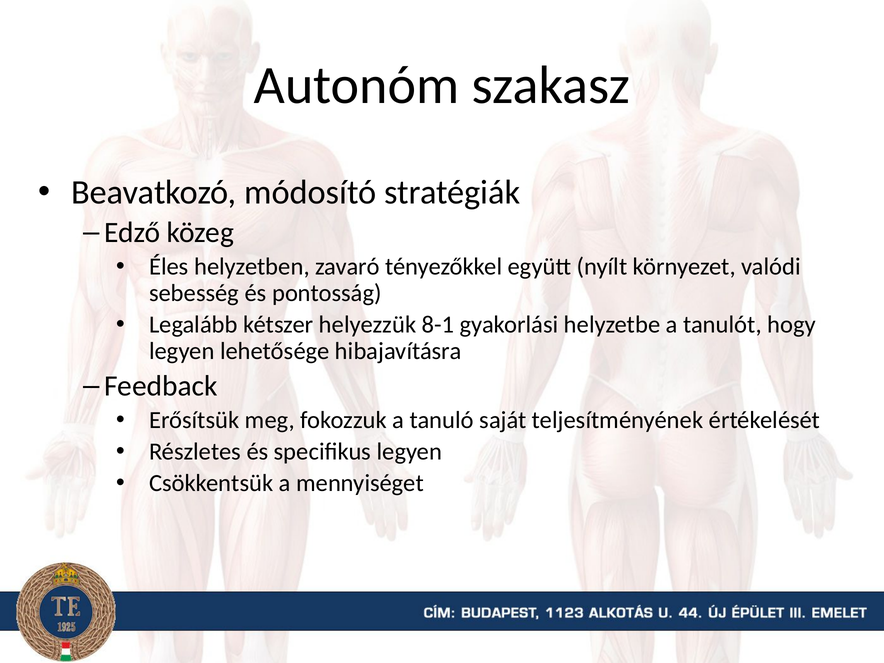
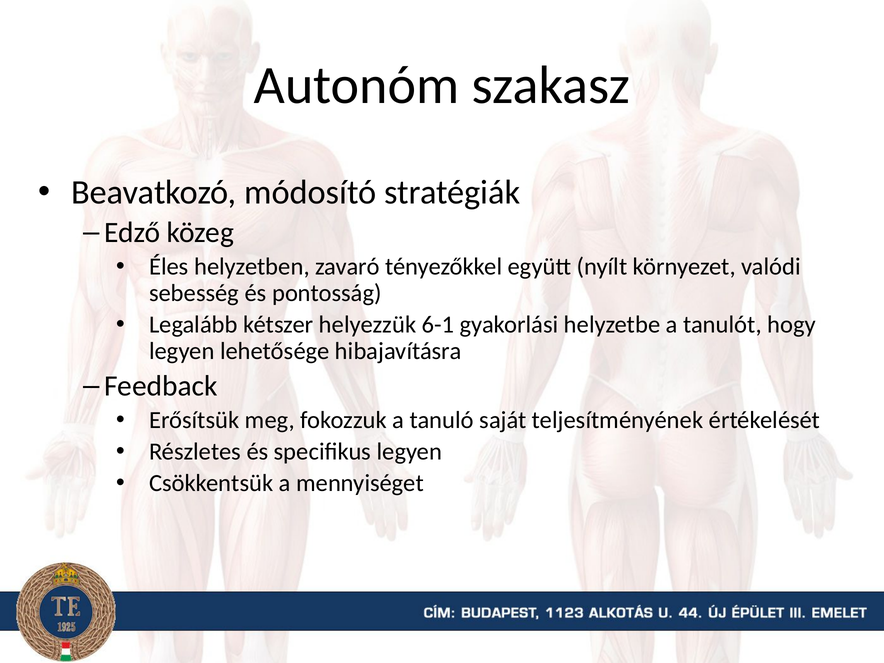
8-1: 8-1 -> 6-1 (438, 325)
